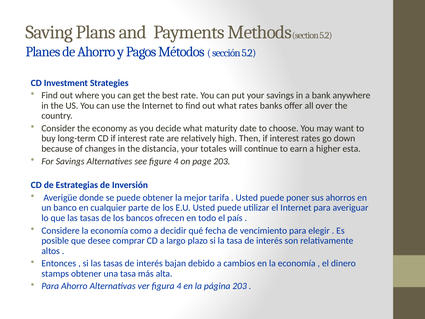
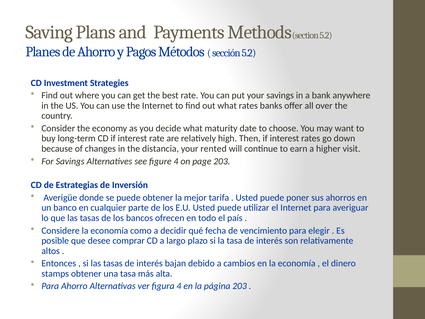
totales: totales -> rented (214, 149)
esta: esta -> visit (352, 149)
